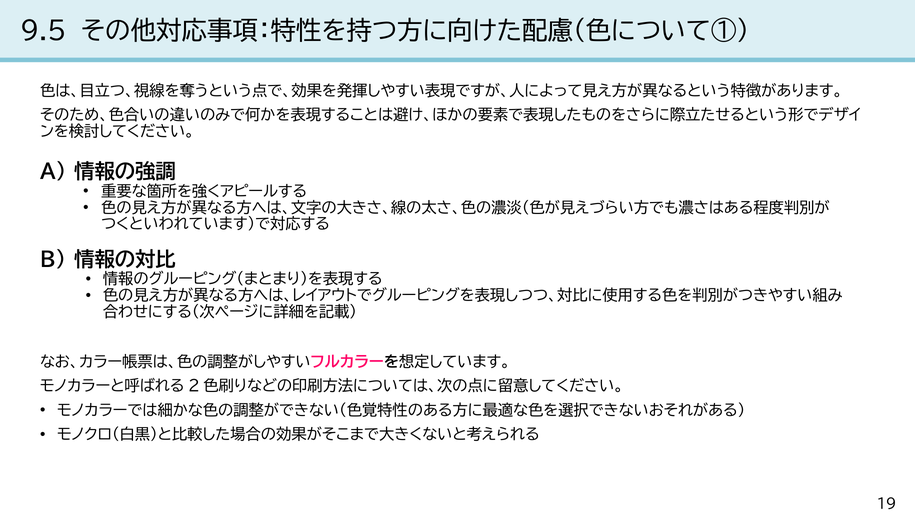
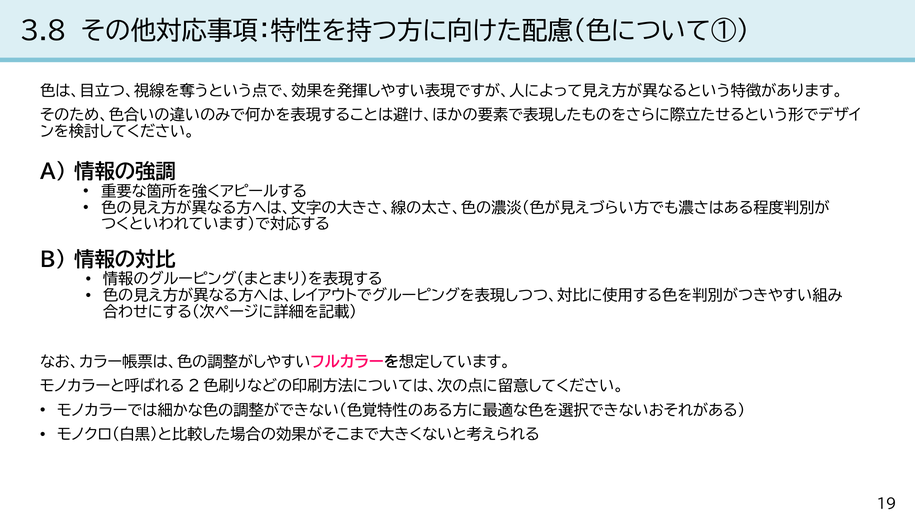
9.5: 9.5 -> 3.8 (44, 32)
